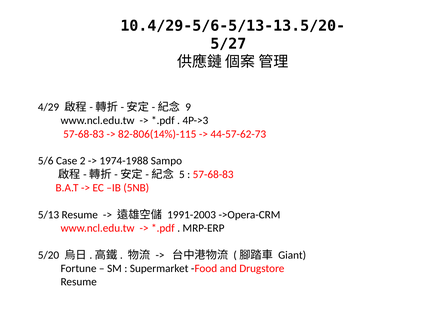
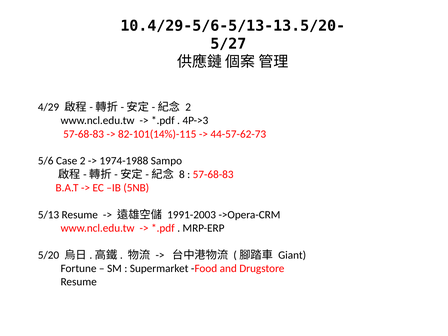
9: 9 -> 2 (188, 107)
82-806(14%)-115: 82-806(14%)-115 -> 82-101(14%)-115 (157, 134)
5: 5 -> 8 (182, 174)
